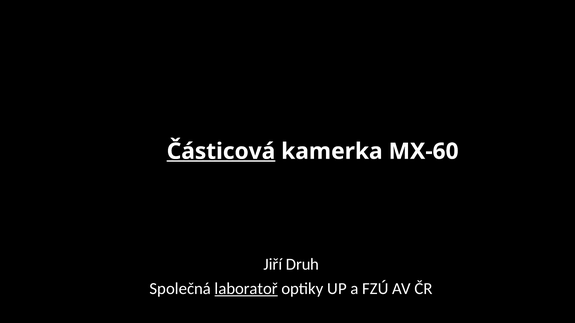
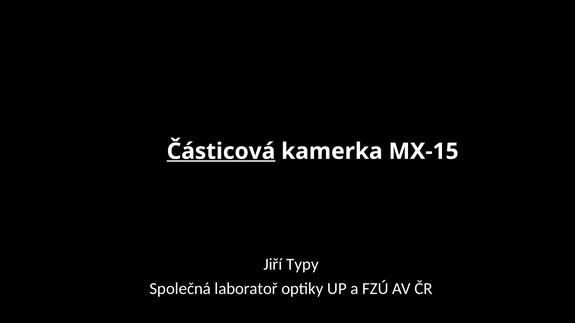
MX-60: MX-60 -> MX-15 (424, 152)
Druh: Druh -> Typy (302, 265)
laboratoř underline: present -> none (246, 289)
